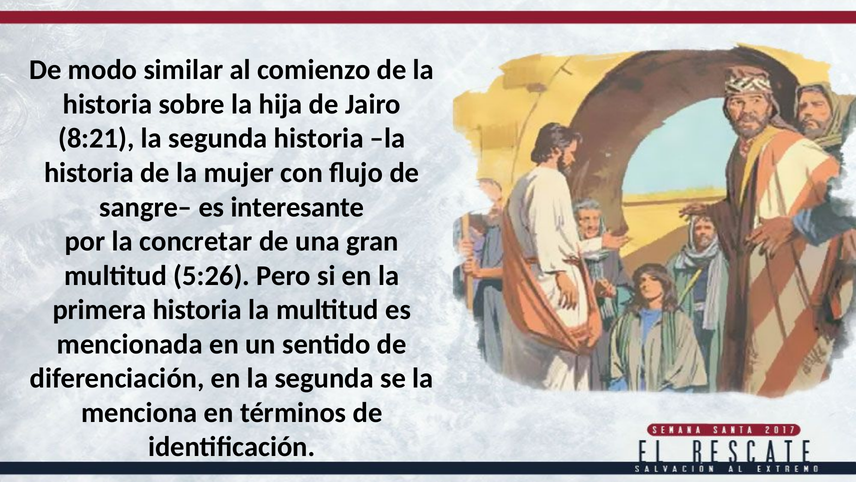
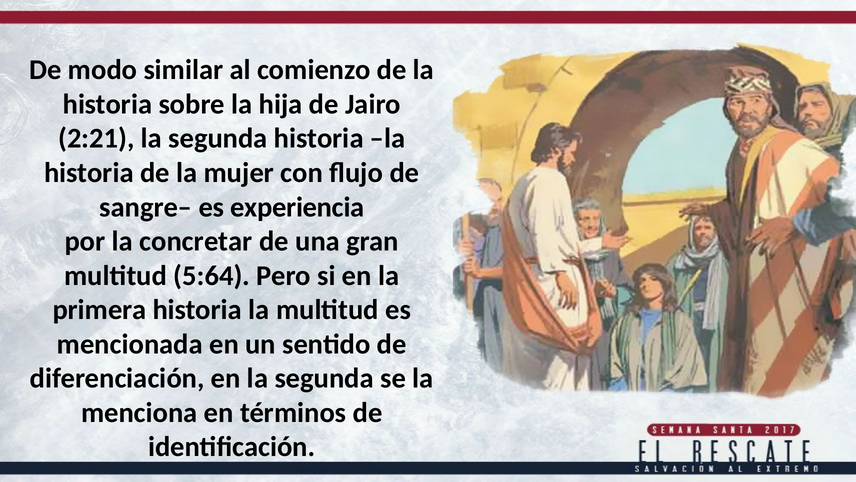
8:21: 8:21 -> 2:21 (96, 138)
interesante: interesante -> experiencia (297, 207)
5:26: 5:26 -> 5:64 (212, 275)
